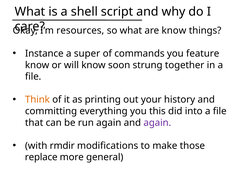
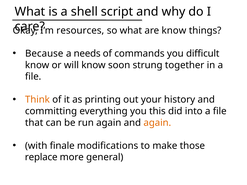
Instance: Instance -> Because (44, 54)
super: super -> needs (87, 54)
feature: feature -> difficult (203, 54)
again colour: purple -> orange (157, 123)
rmdir: rmdir -> finale (62, 146)
